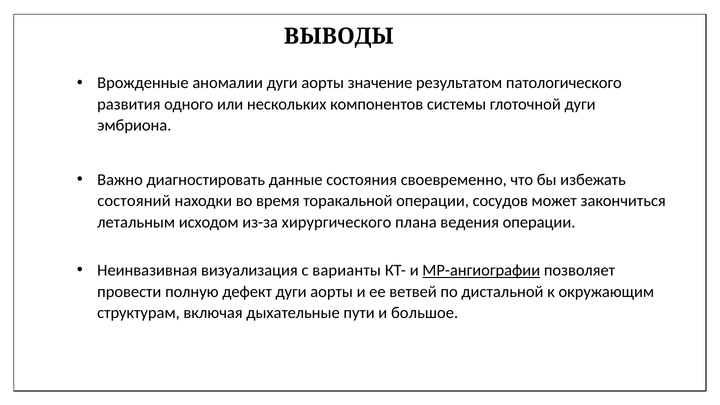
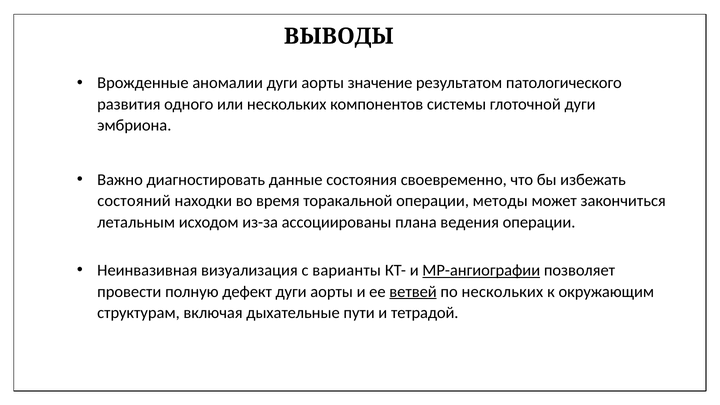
сосудов: сосудов -> методы (500, 201)
хирургического: хирургического -> ассоциированы (337, 222)
ветвей underline: none -> present (413, 292)
по дистальной: дистальной -> нескольких (502, 292)
большое: большое -> тетрадой (425, 313)
